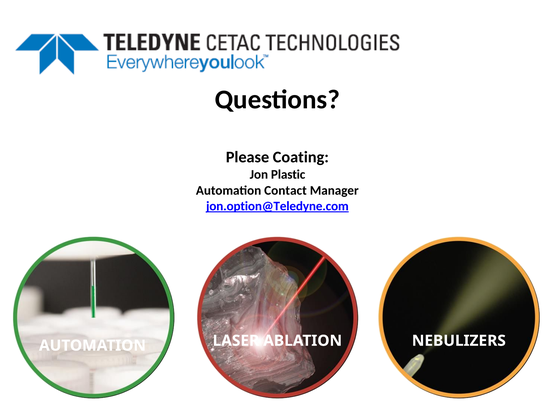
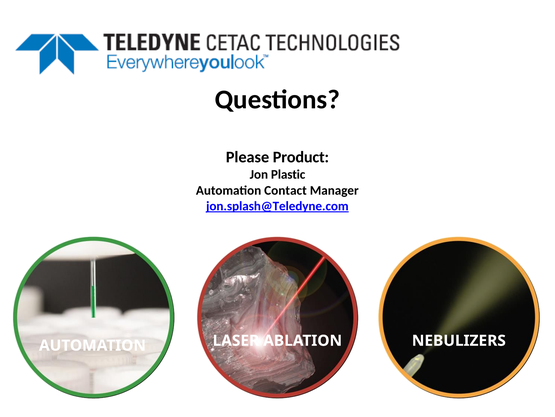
Coating: Coating -> Product (301, 157)
jon.option@Teledyne.com: jon.option@Teledyne.com -> jon.splash@Teledyne.com (277, 206)
